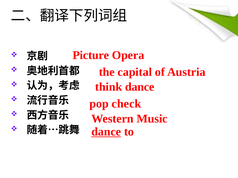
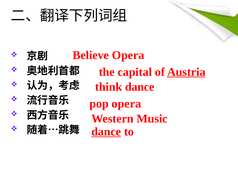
Picture: Picture -> Believe (91, 55)
Austria underline: none -> present (186, 72)
pop check: check -> opera (126, 104)
